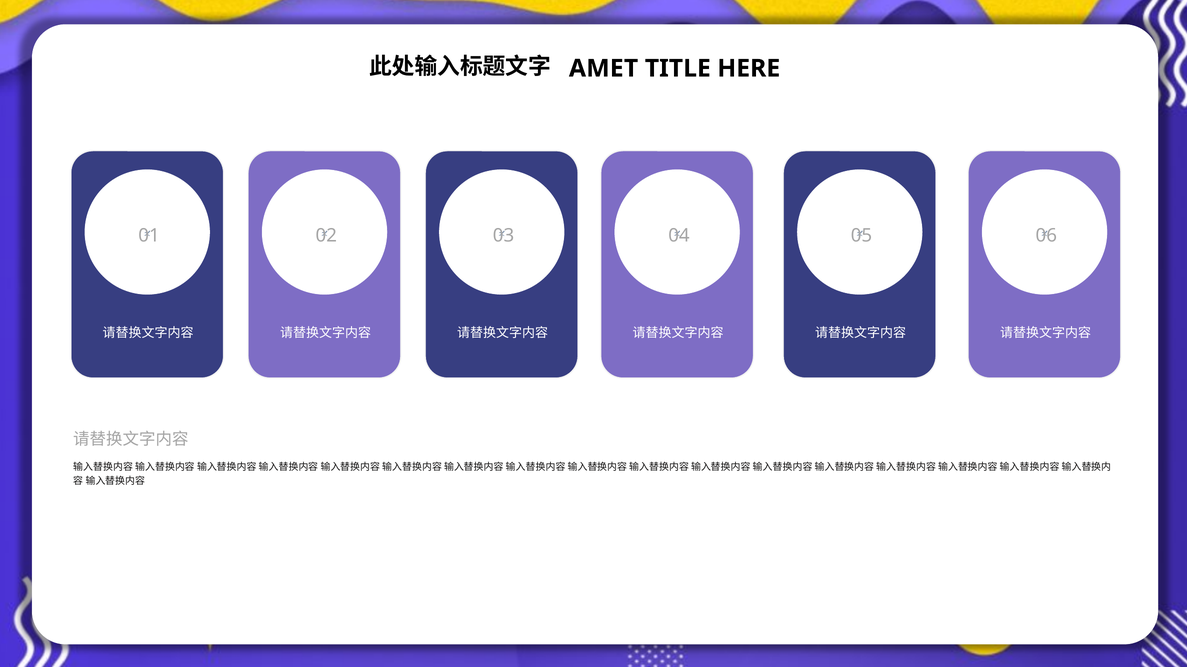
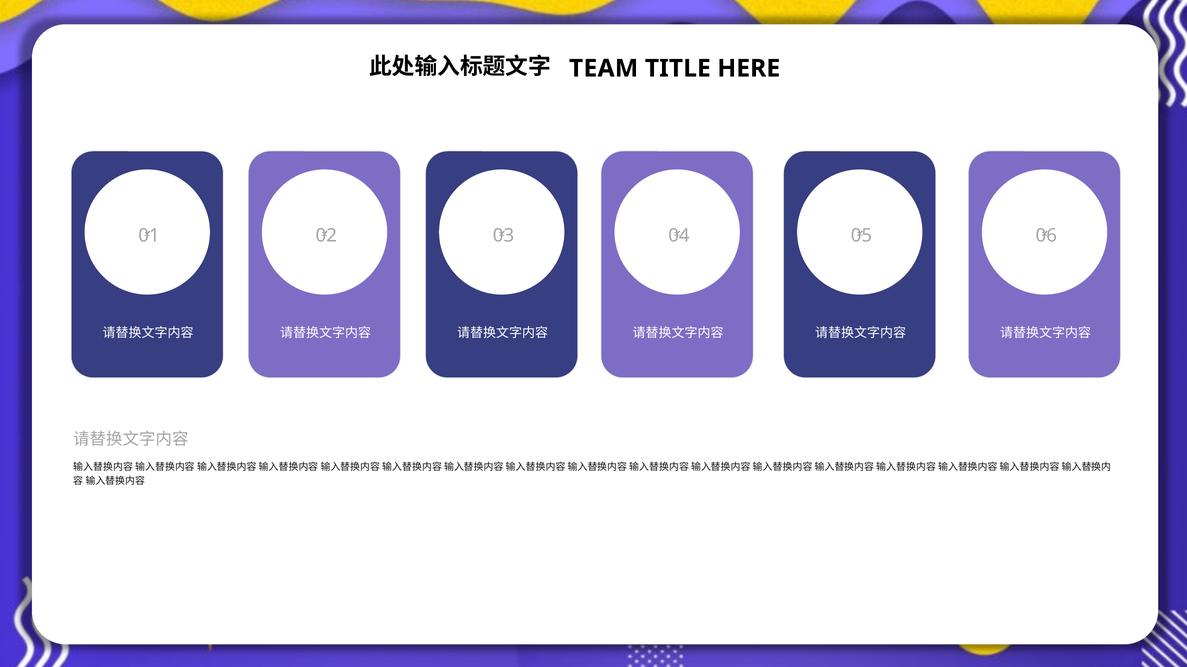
AMET: AMET -> TEAM (604, 68)
